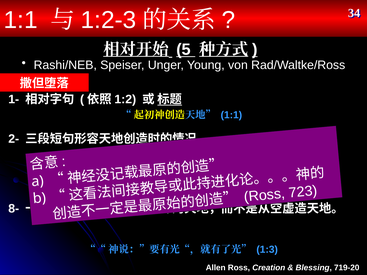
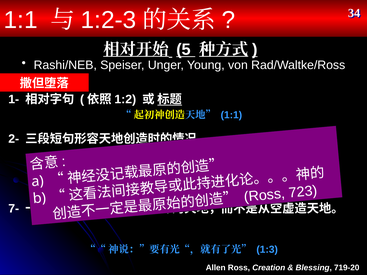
8-: 8- -> 7- (14, 209)
